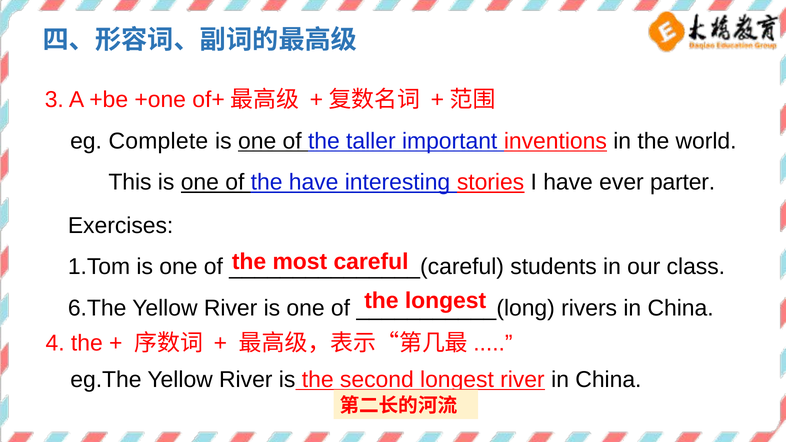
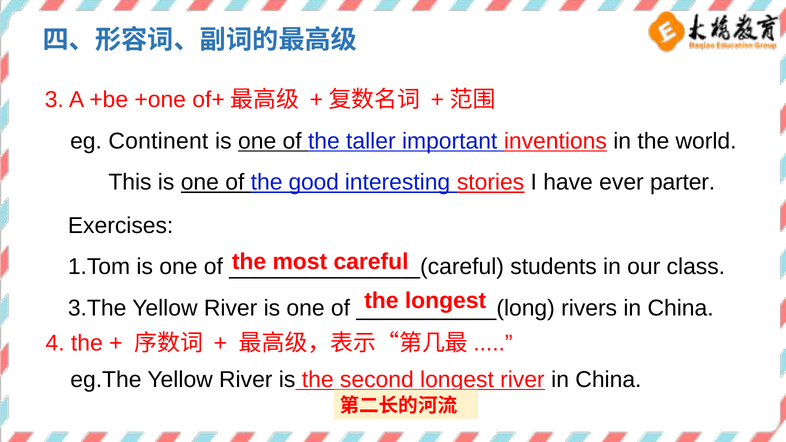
Complete: Complete -> Continent (158, 141)
the have: have -> good (314, 182)
6.The: 6.The -> 3.The (97, 308)
